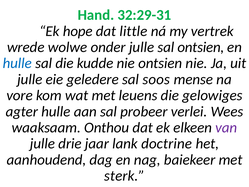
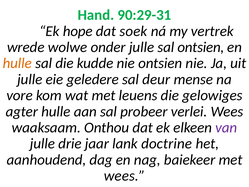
32:29-31: 32:29-31 -> 90:29-31 (144, 15)
little: little -> soek (133, 31)
hulle colour: blue -> orange (17, 63)
soos: soos -> deur (156, 79)
sterk: sterk -> wees (124, 176)
